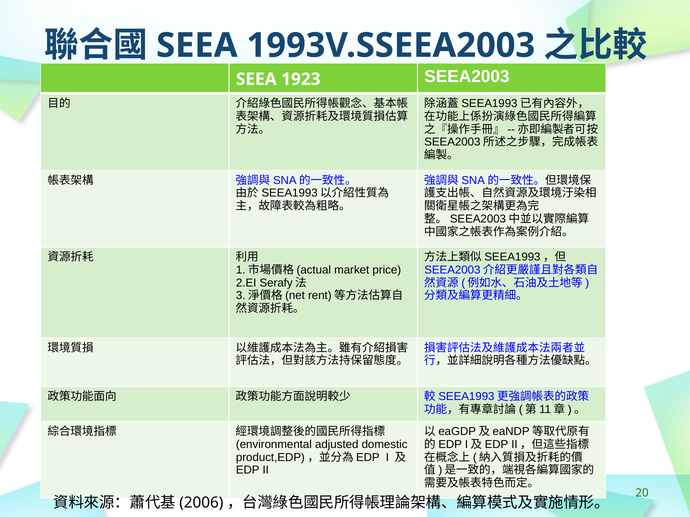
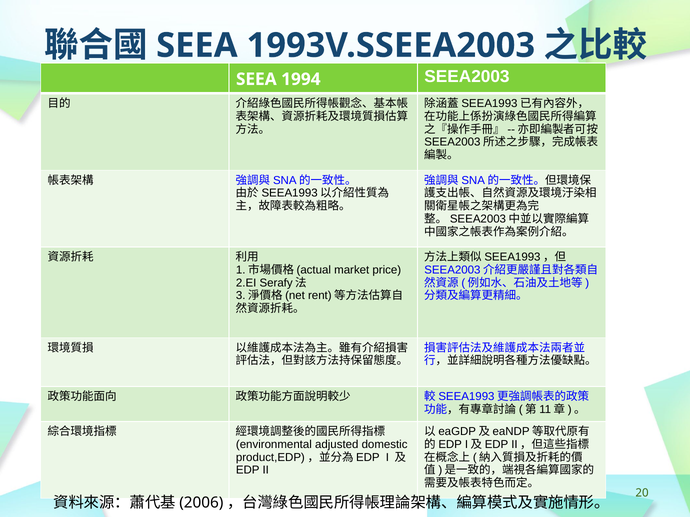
1923: 1923 -> 1994 (301, 79)
